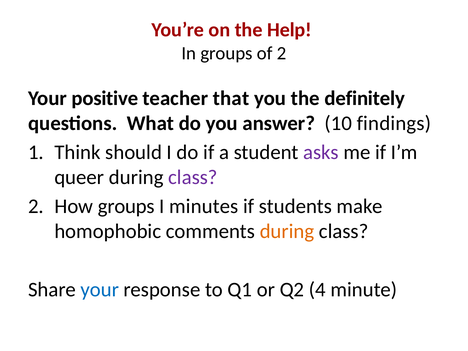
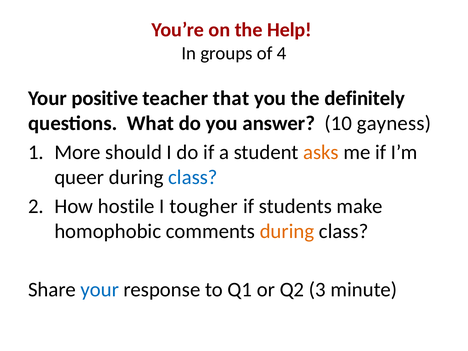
of 2: 2 -> 4 (282, 53)
findings: findings -> gayness (394, 123)
Think: Think -> More (78, 152)
asks colour: purple -> orange (321, 152)
class colour: purple -> blue (193, 177)
How groups: groups -> hostile (126, 206)
minutes: minutes -> tougher (204, 206)
4: 4 -> 3 (317, 290)
